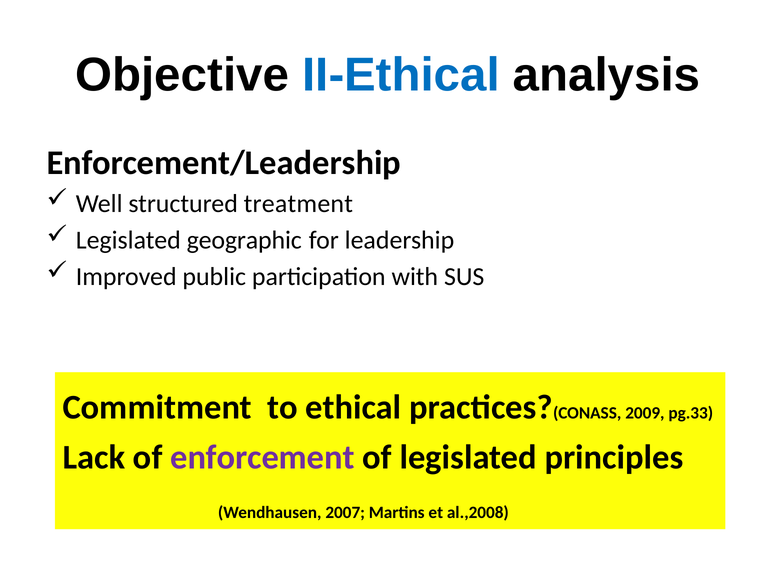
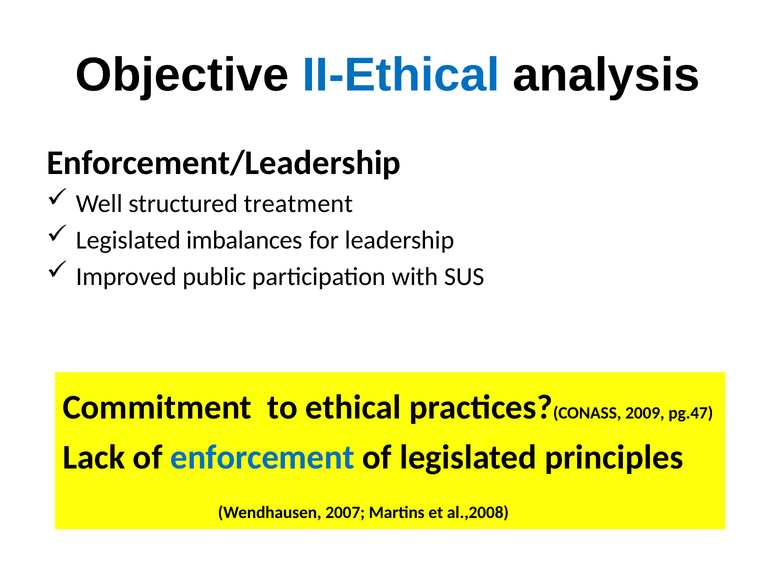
geographic: geographic -> imbalances (244, 240)
pg.33: pg.33 -> pg.47 (691, 413)
enforcement colour: purple -> blue (262, 457)
